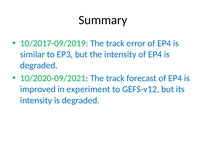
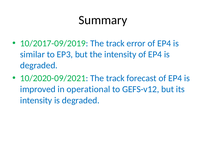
experiment: experiment -> operational (88, 89)
